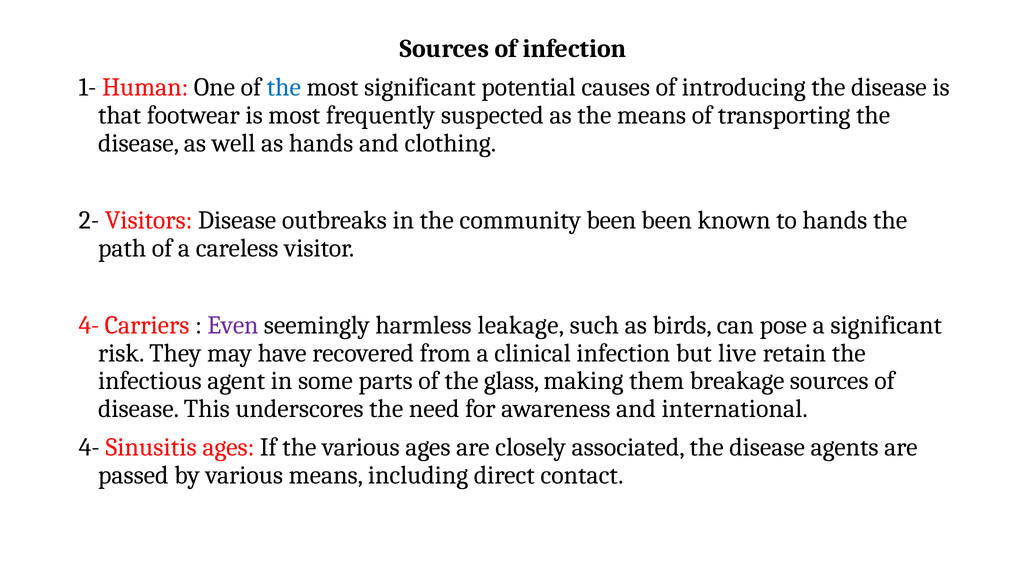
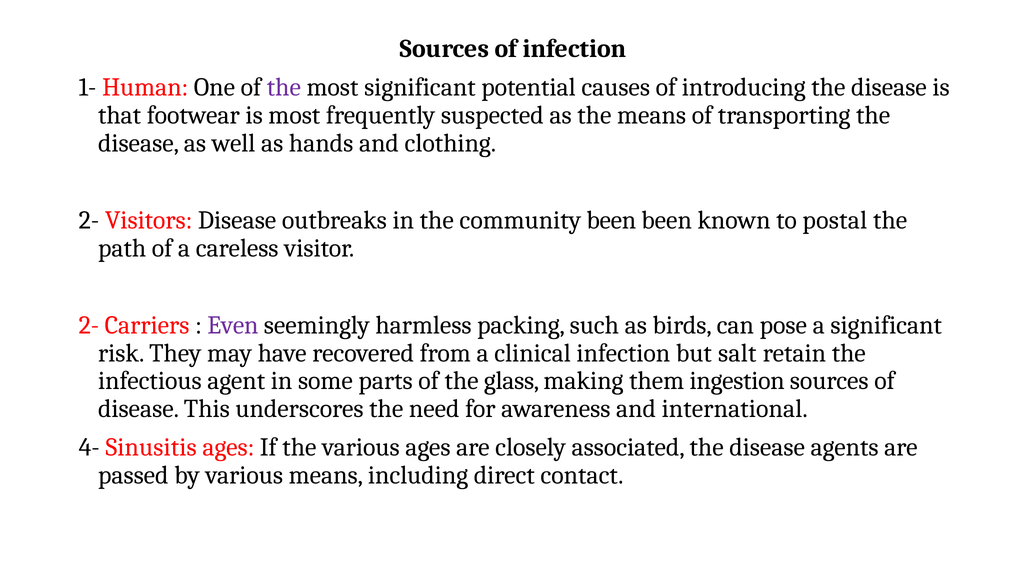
the colour: blue -> purple (284, 88)
to hands: hands -> postal (835, 220)
4-: 4- -> 2- (89, 326)
leakage: leakage -> packing (521, 326)
live: live -> salt (737, 353)
breakage: breakage -> ingestion (737, 381)
